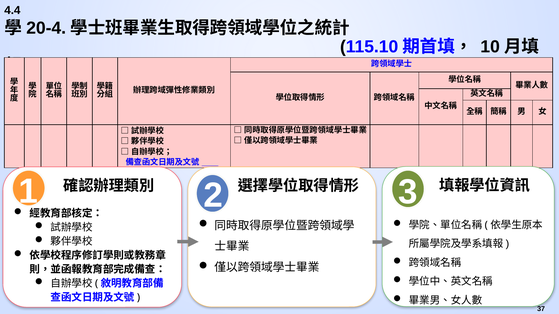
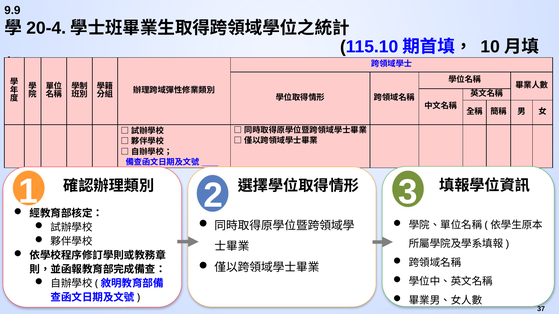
4.4: 4.4 -> 9.9 (12, 10)
